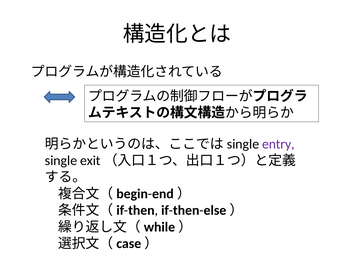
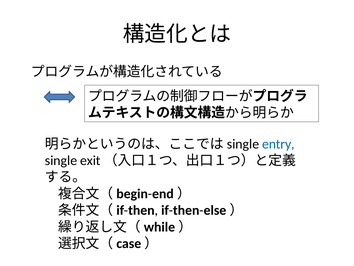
entry colour: purple -> blue (278, 144)
